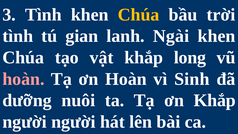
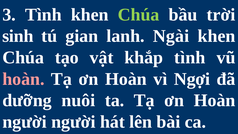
Chúa colour: yellow -> light green (139, 15)
tình: tình -> sinh (18, 36)
khắp long: long -> tình (190, 57)
Sinh: Sinh -> Ngợi (192, 79)
ta Tạ ơn Khắp: Khắp -> Hoàn (215, 100)
